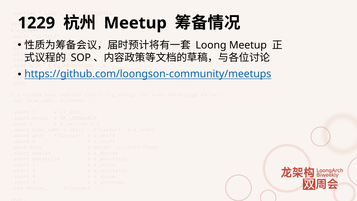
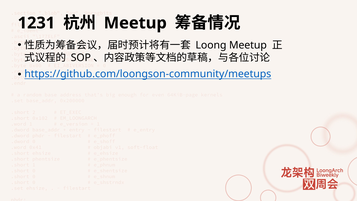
1229: 1229 -> 1231 (36, 23)
